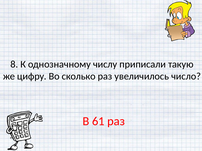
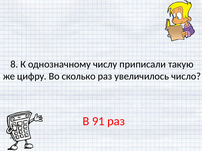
61: 61 -> 91 (98, 122)
